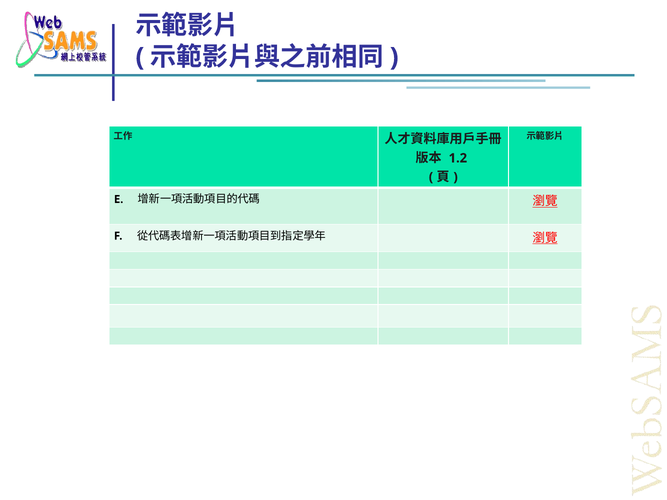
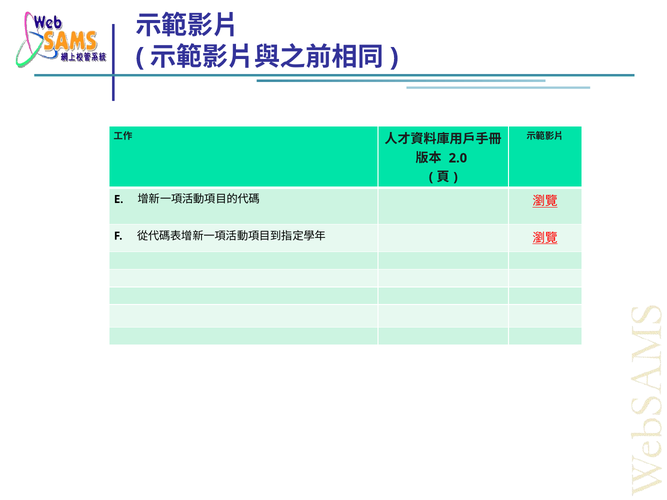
1.2: 1.2 -> 2.0 (458, 158)
